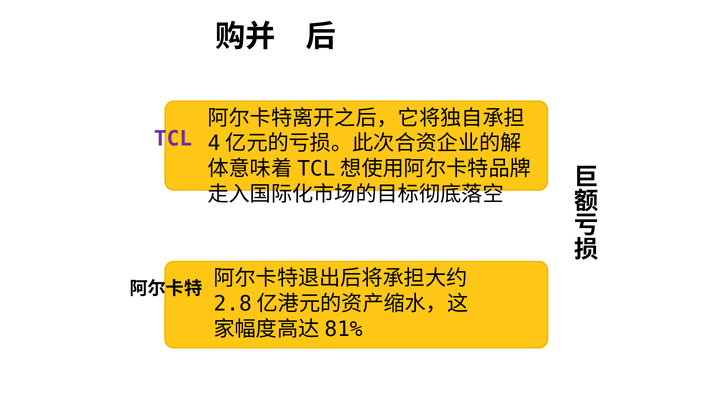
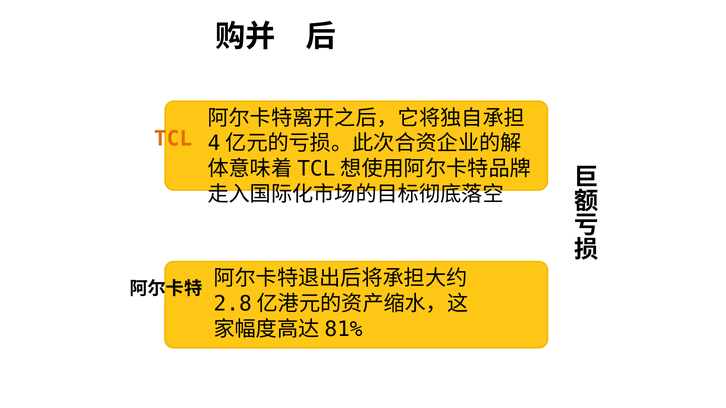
TCL colour: purple -> orange (173, 139)
